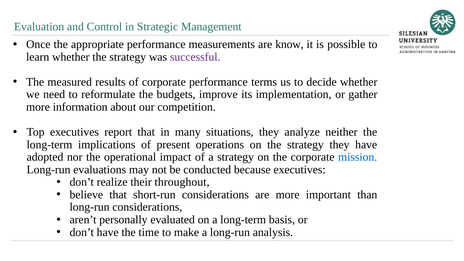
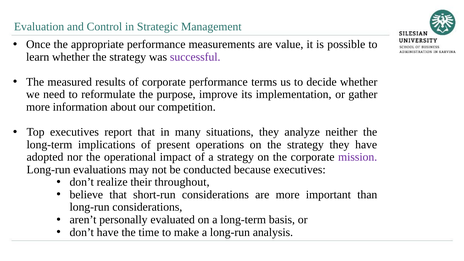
know: know -> value (289, 44)
budgets: budgets -> purpose (176, 94)
mission colour: blue -> purple (358, 157)
